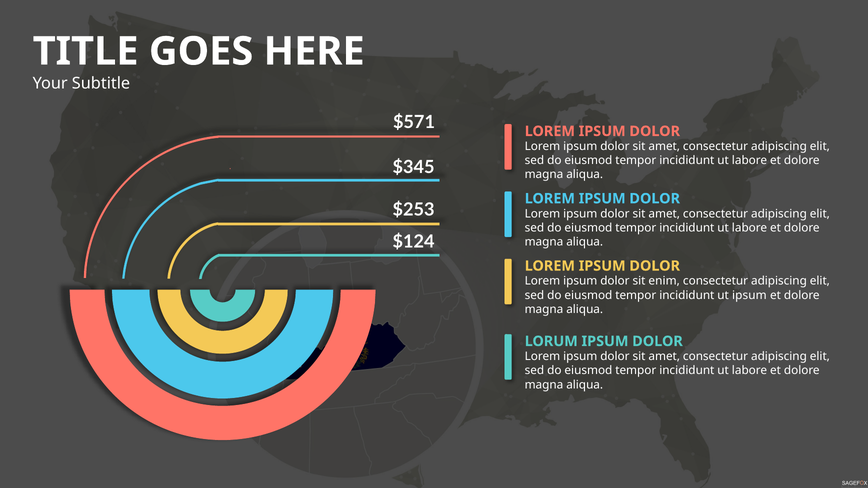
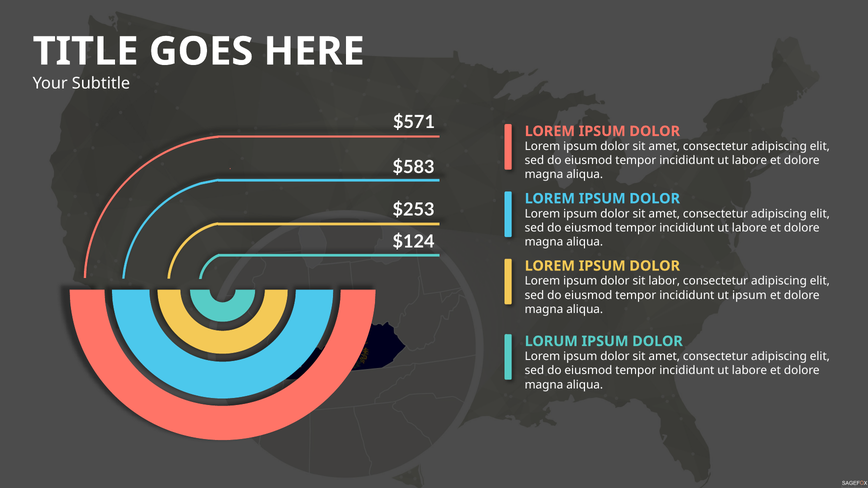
$345: $345 -> $583 (414, 167)
enim: enim -> labor (664, 281)
